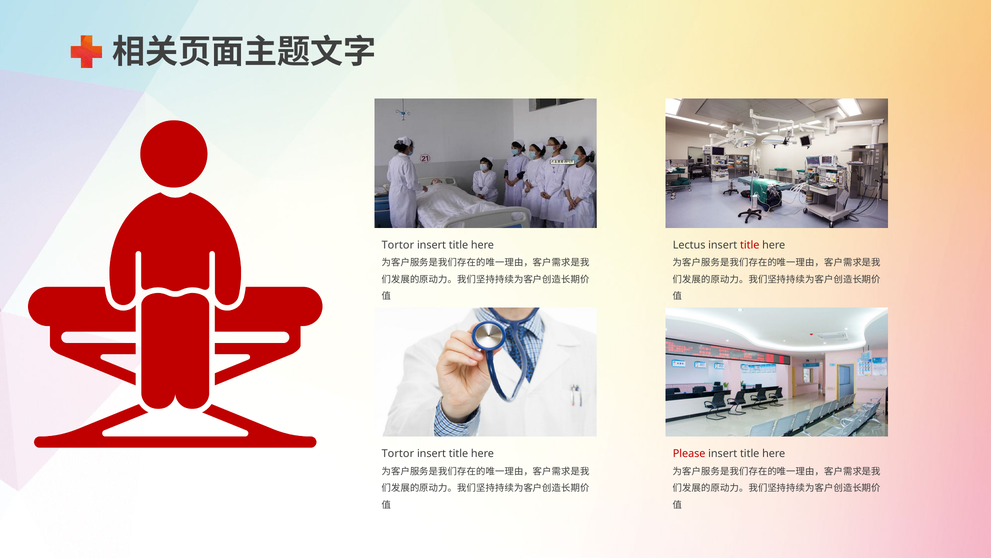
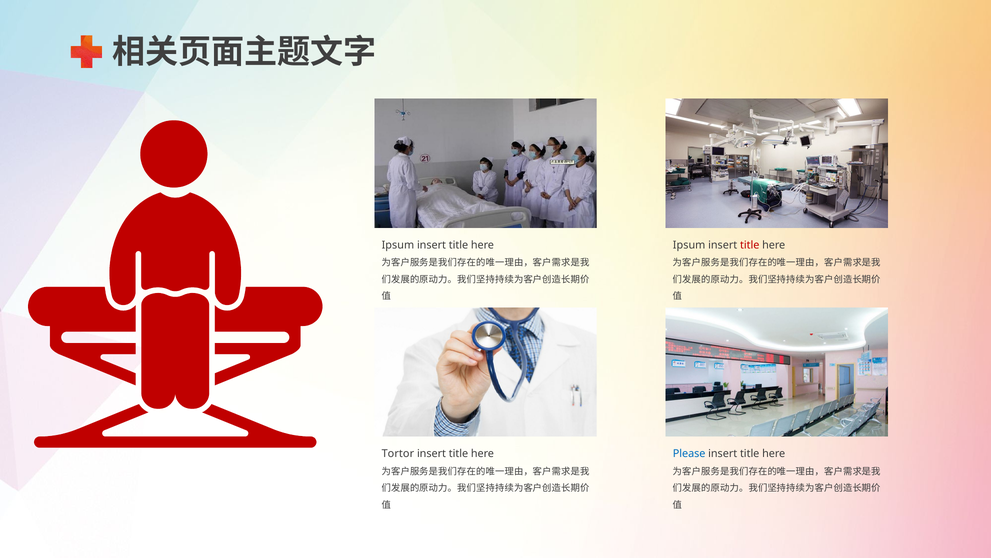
Tortor: Tortor -> Ipsum (398, 245)
Lectus: Lectus -> Ipsum (689, 245)
Please colour: red -> blue (689, 453)
